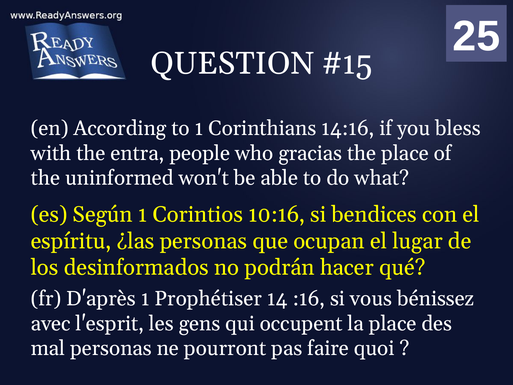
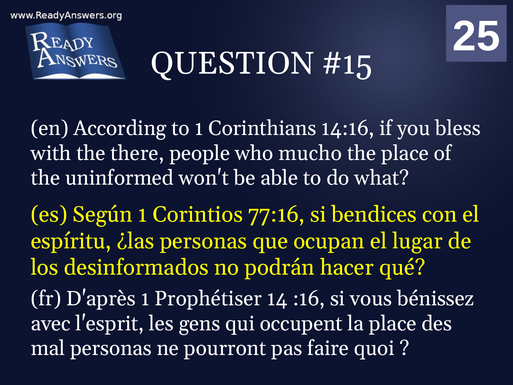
entra: entra -> there (137, 153)
gracias: gracias -> mucho (310, 153)
10:16: 10:16 -> 77:16 (277, 214)
